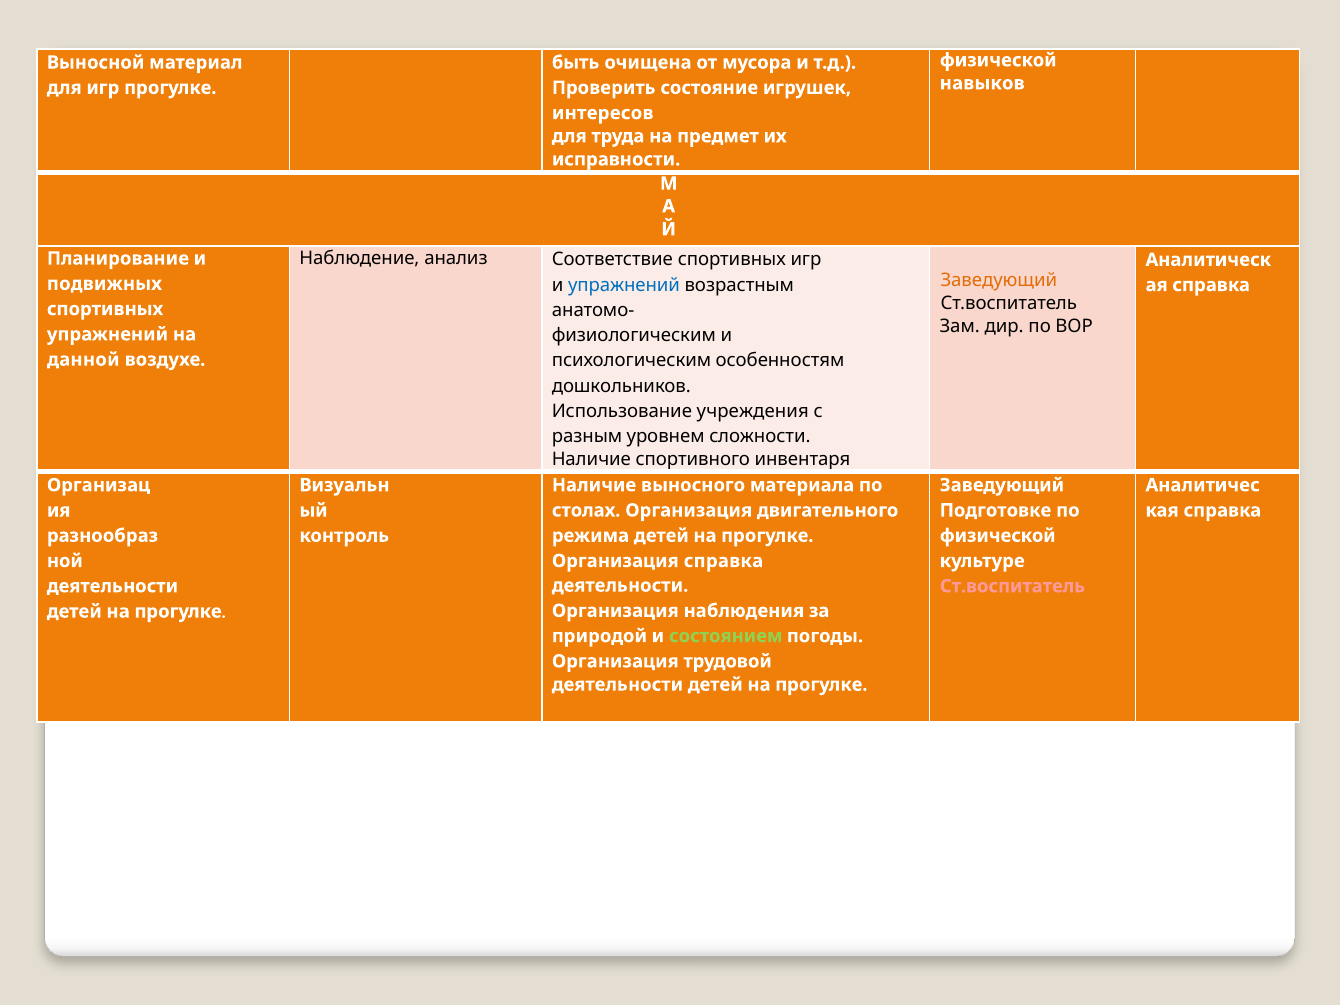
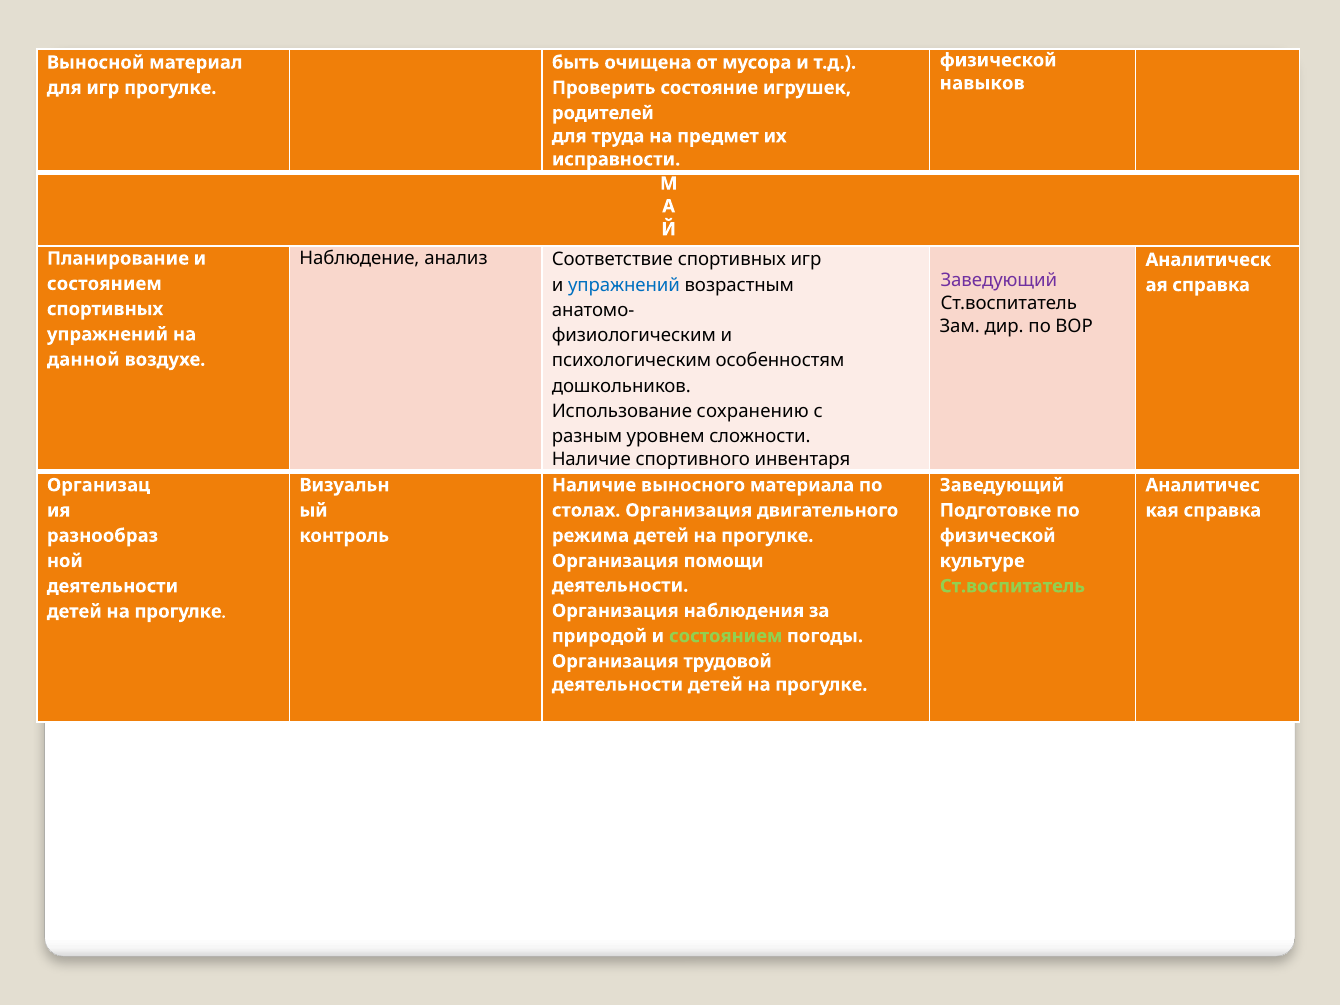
интересов: интересов -> родителей (603, 113)
Заведующий colour: orange -> purple (999, 280)
подвижных: подвижных -> состоянием (104, 284)
учреждения: учреждения -> сохранению (753, 411)
Организация справка: справка -> помощи (724, 561)
Ст.воспитатель colour: pink -> light green (1012, 586)
